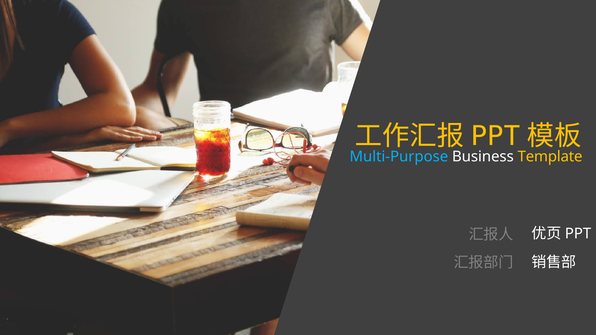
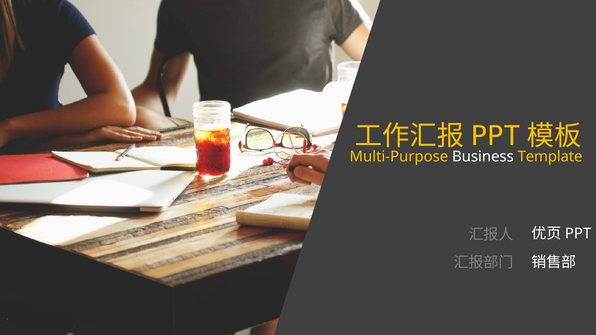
Multi-Purpose colour: light blue -> yellow (399, 157)
